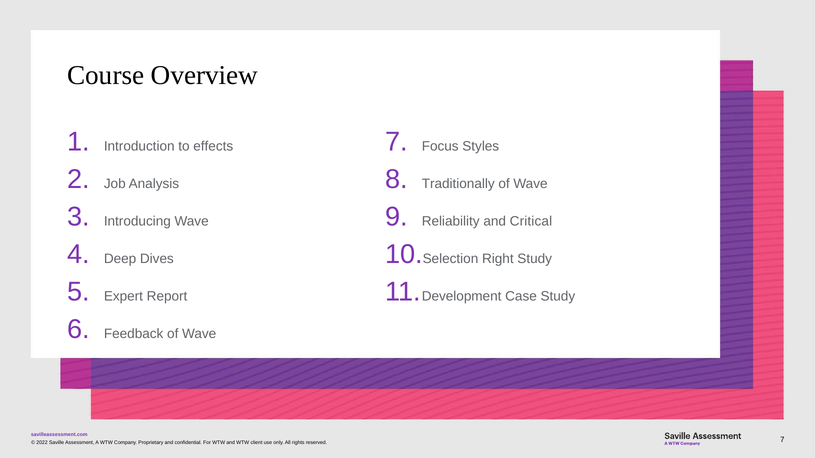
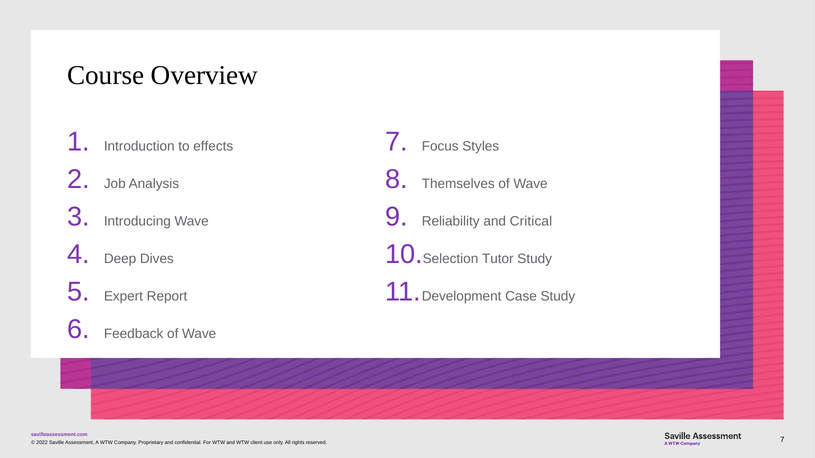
Traditionally: Traditionally -> Themselves (458, 184)
Right: Right -> Tutor (498, 259)
